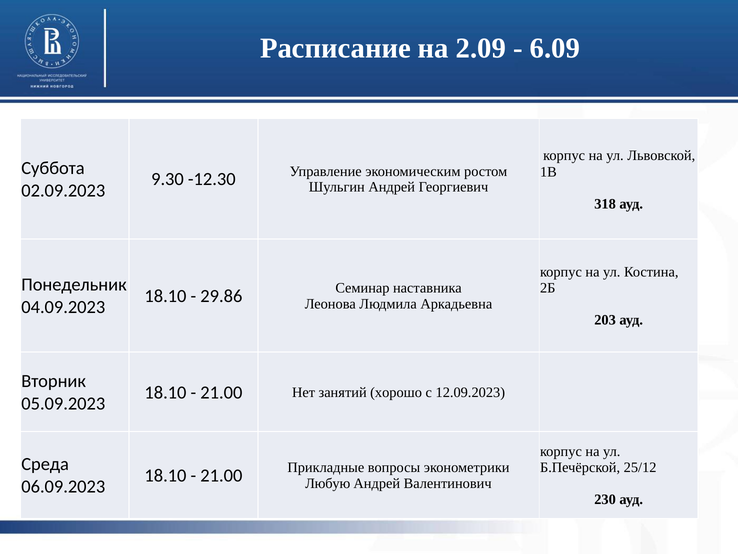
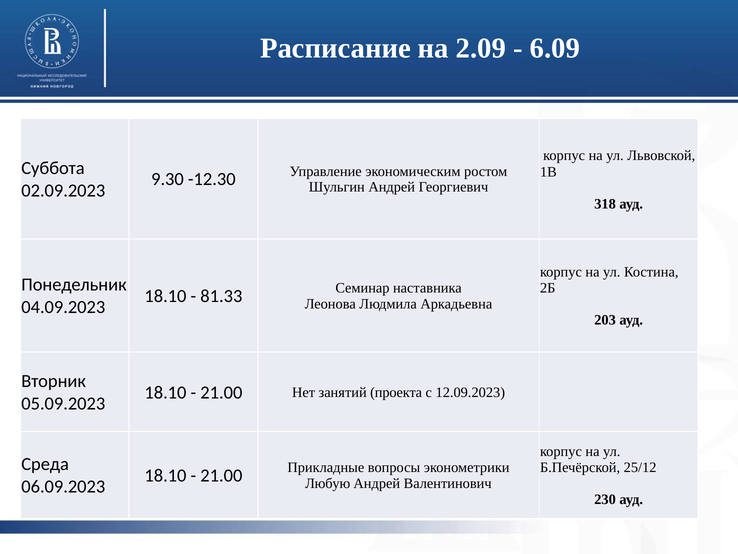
29.86: 29.86 -> 81.33 (221, 296)
хорошо: хорошо -> проекта (396, 392)
